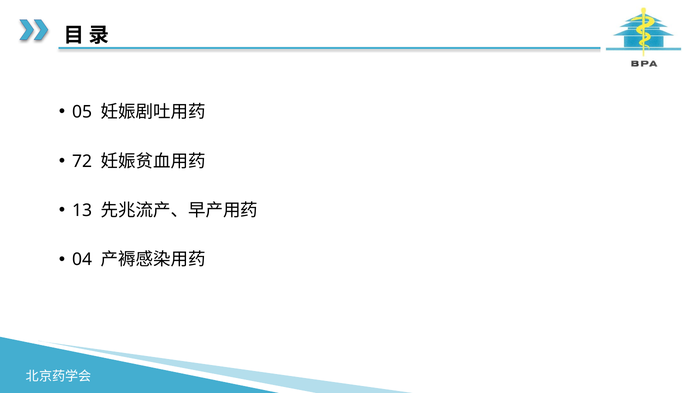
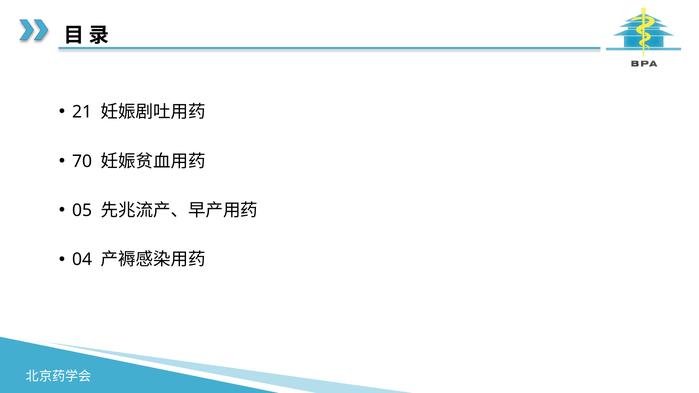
05: 05 -> 21 (82, 112)
72: 72 -> 70 (82, 161)
13: 13 -> 05 (82, 211)
